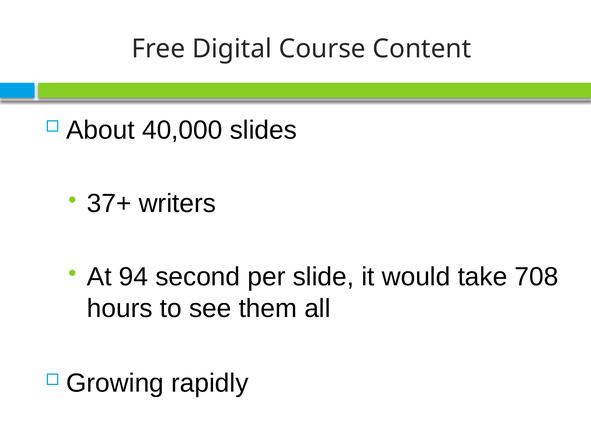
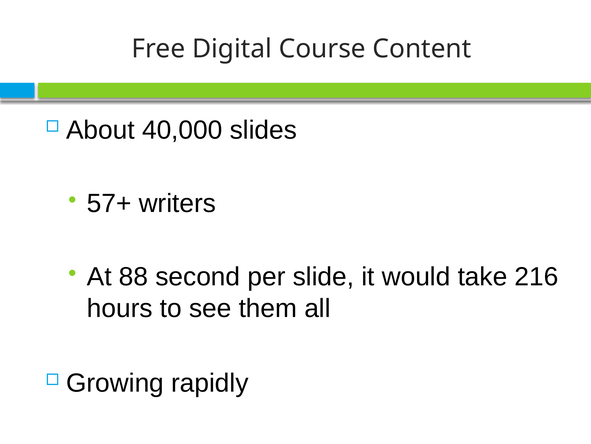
37+: 37+ -> 57+ (109, 203)
94: 94 -> 88 (134, 276)
708: 708 -> 216 (537, 276)
